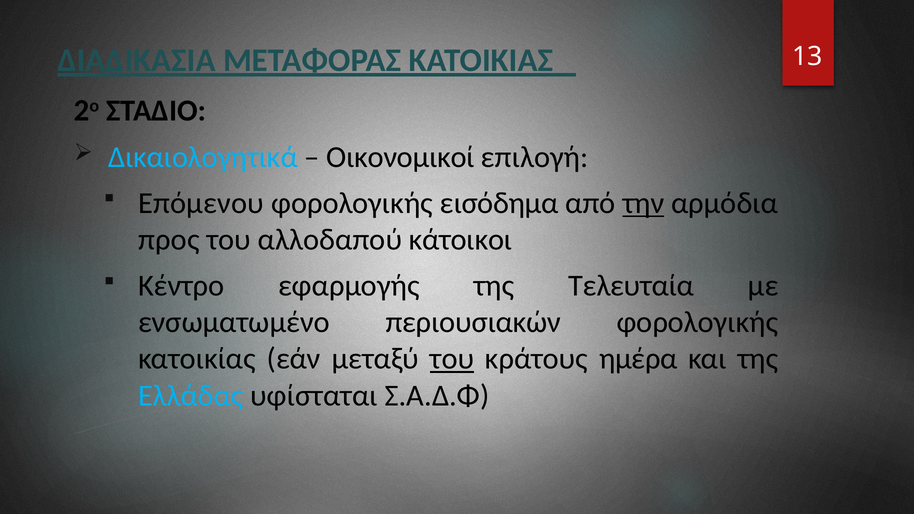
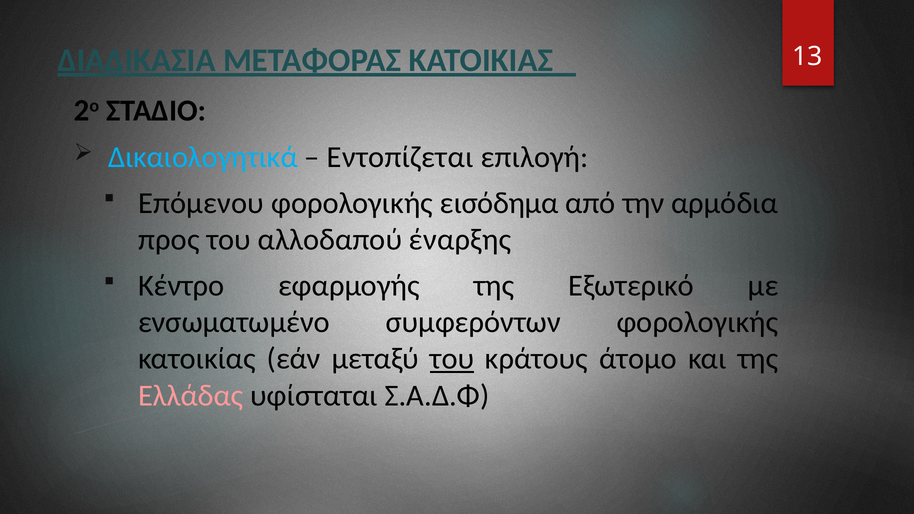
Οικονομικοί: Οικονομικοί -> Εντοπίζεται (400, 157)
την underline: present -> none (643, 203)
κάτοικοι: κάτοικοι -> έναρξης (460, 240)
Τελευταία: Τελευταία -> Εξωτερικό (631, 286)
περιουσιακών: περιουσιακών -> συμφερόντων (473, 322)
ημέρα: ημέρα -> άτομο (638, 359)
Ελλάδας colour: light blue -> pink (191, 396)
